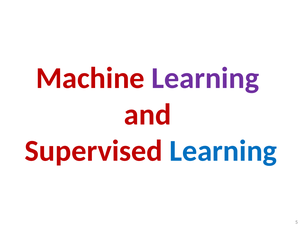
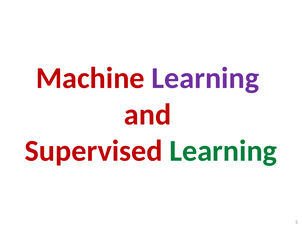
Learning colour: blue -> green (223, 151)
